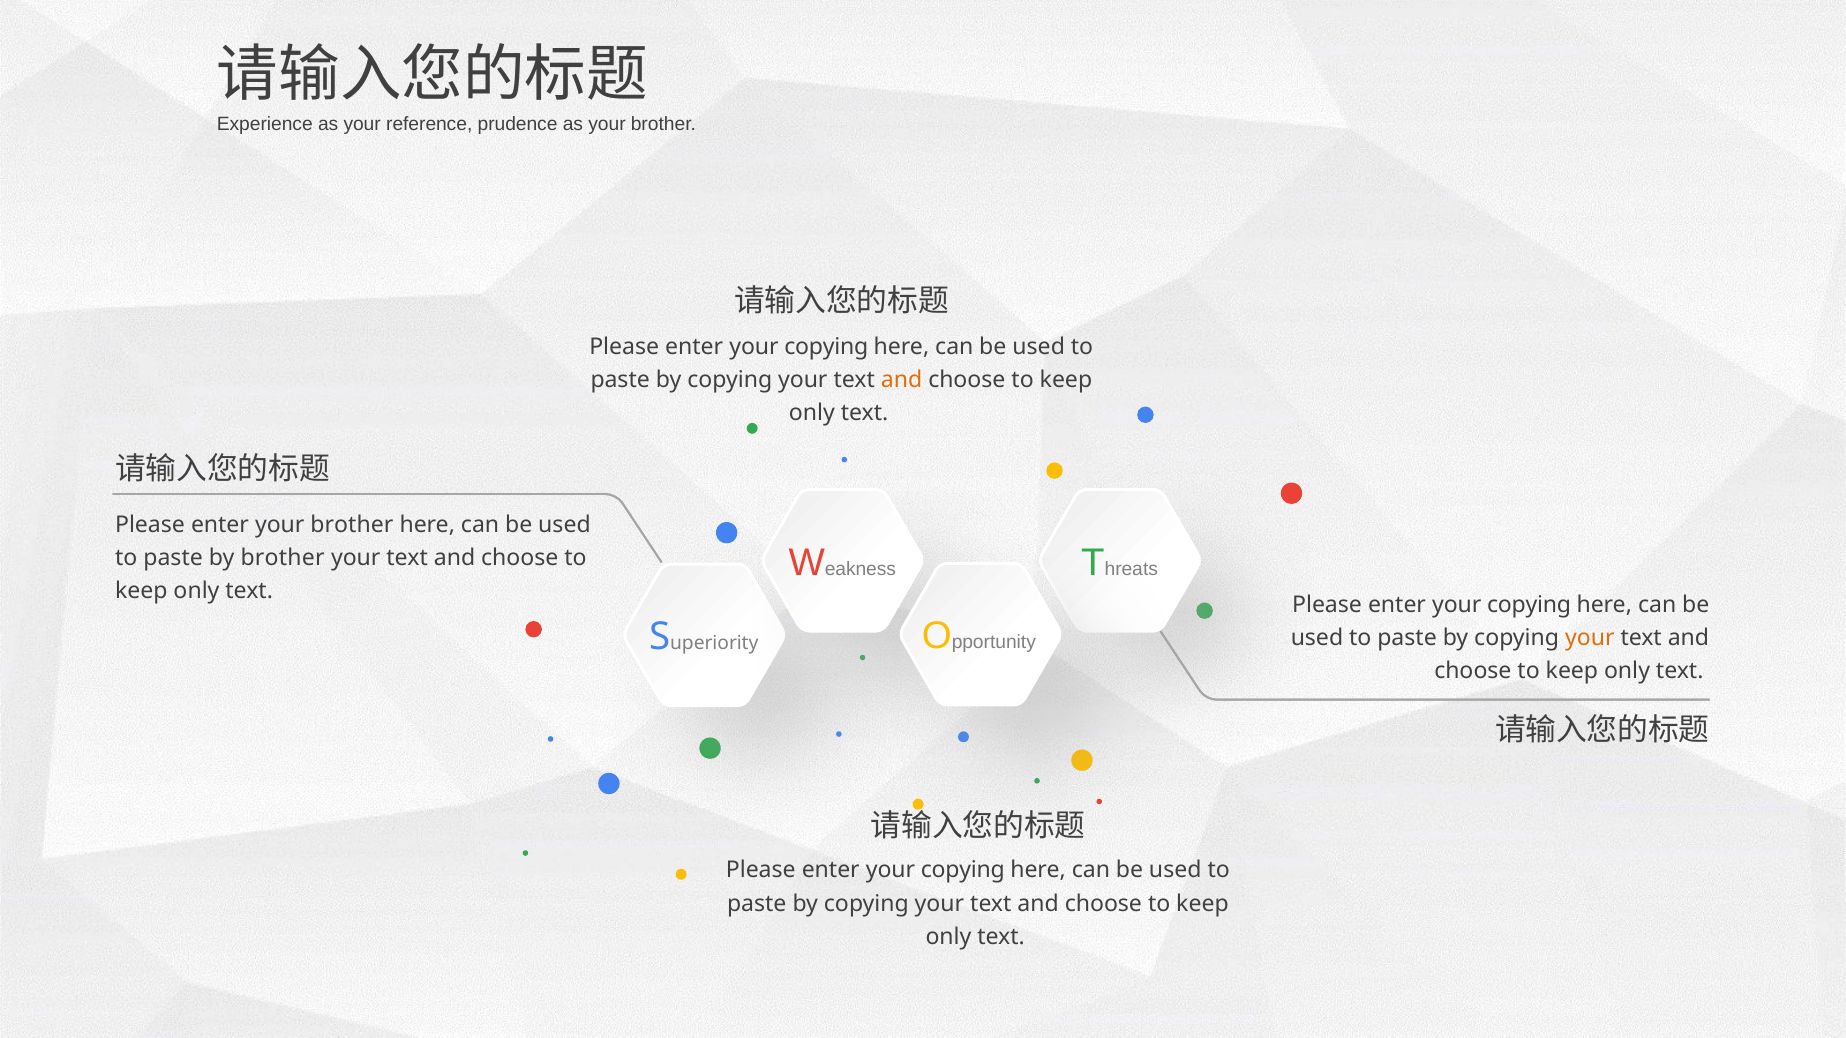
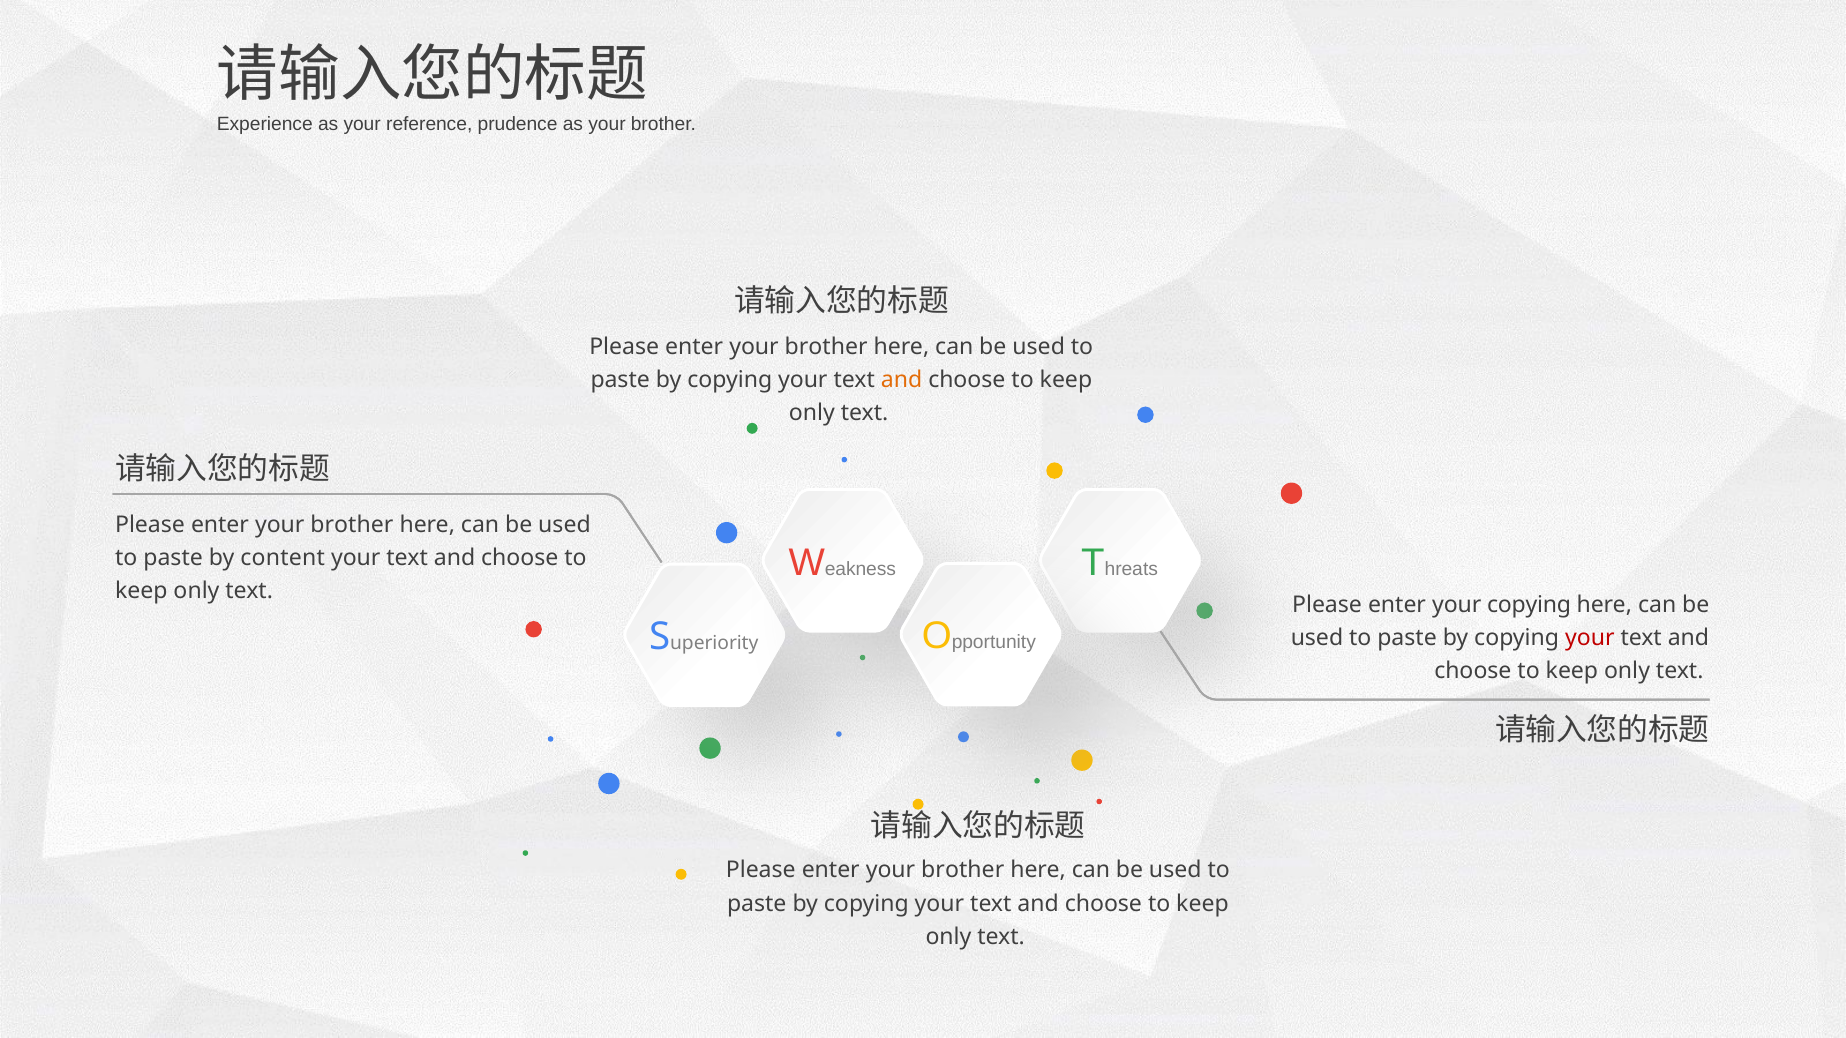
copying: copying -> brother (826, 347)
by brother: brother -> content (283, 558)
your colour: orange -> red (1590, 638)
copying: copying -> brother (963, 871)
